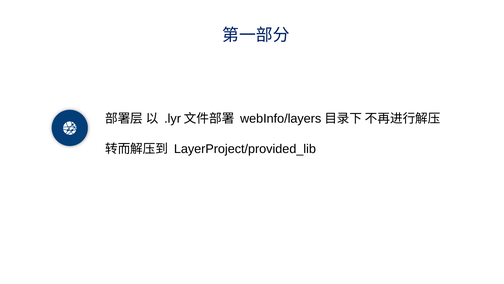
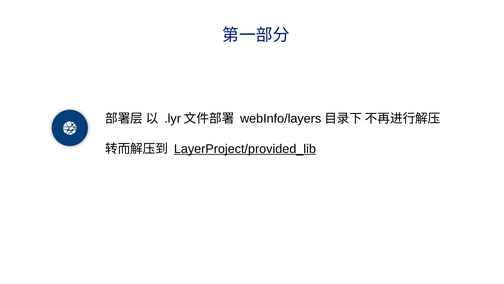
LayerProject/provided_lib underline: none -> present (245, 149)
